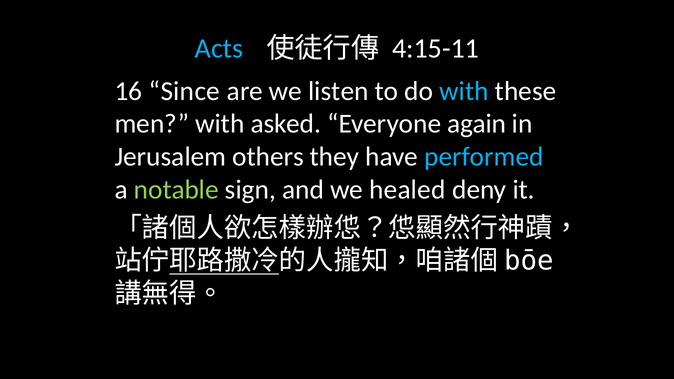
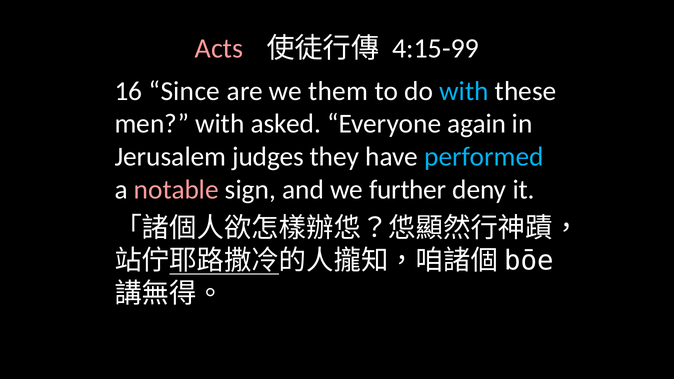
Acts colour: light blue -> pink (219, 49)
4:15-11: 4:15-11 -> 4:15-99 (436, 49)
listen: listen -> them (338, 91)
others: others -> judges (268, 157)
notable colour: light green -> pink (176, 190)
healed: healed -> further (408, 190)
